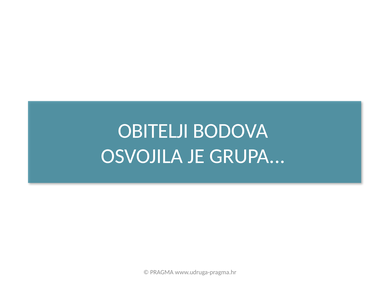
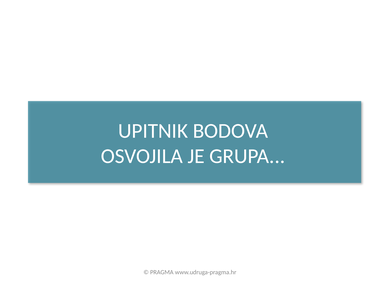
OBITELJI: OBITELJI -> UPITNIK (153, 131)
